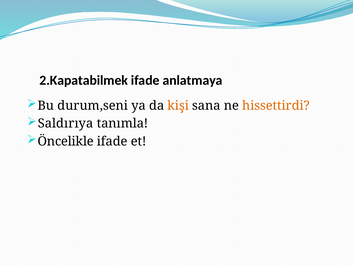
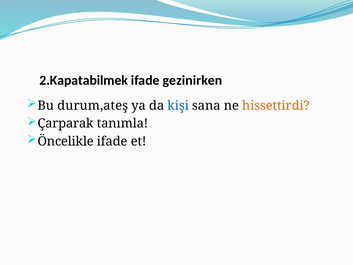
anlatmaya: anlatmaya -> gezinirken (192, 80)
durum,seni: durum,seni -> durum,ateş (93, 106)
kişi colour: orange -> blue (178, 106)
Saldırıya: Saldırıya -> Çarparak (66, 123)
